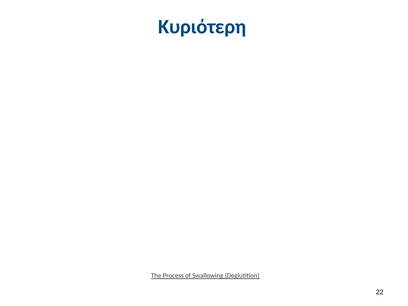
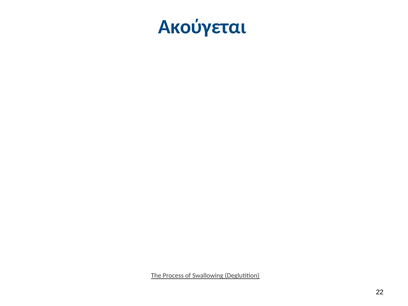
Κυριότερη: Κυριότερη -> Ακούγεται (202, 27)
